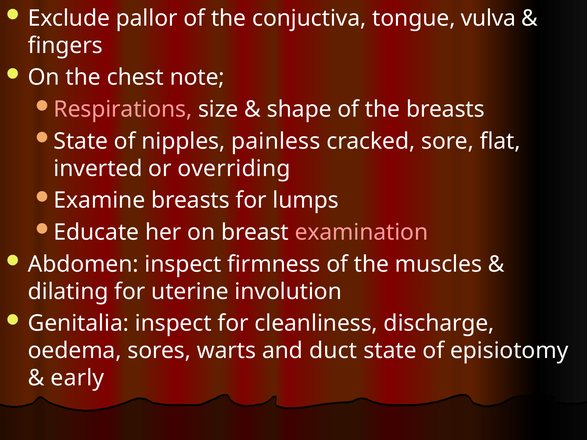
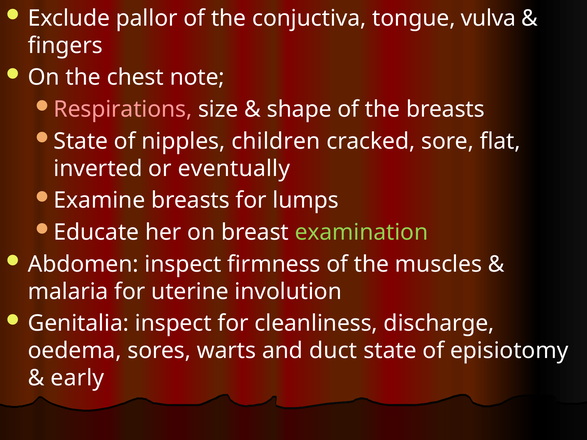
painless: painless -> children (276, 141)
overriding: overriding -> eventually (234, 169)
examination colour: pink -> light green (361, 232)
dilating: dilating -> malaria (68, 292)
